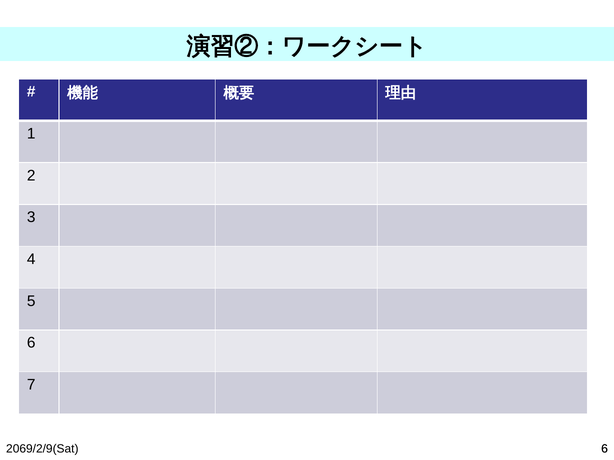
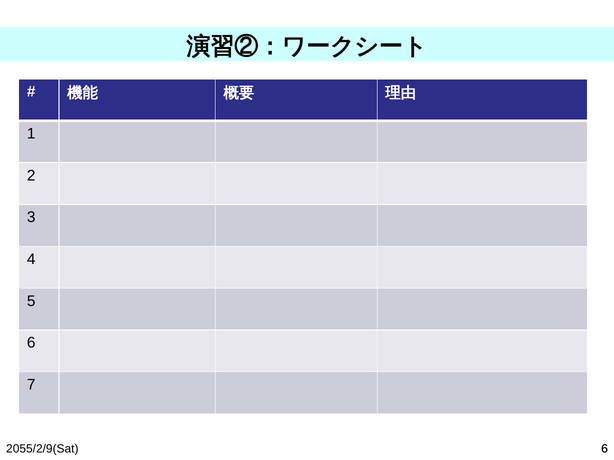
2069/2/9(Sat: 2069/2/9(Sat -> 2055/2/9(Sat (42, 449)
